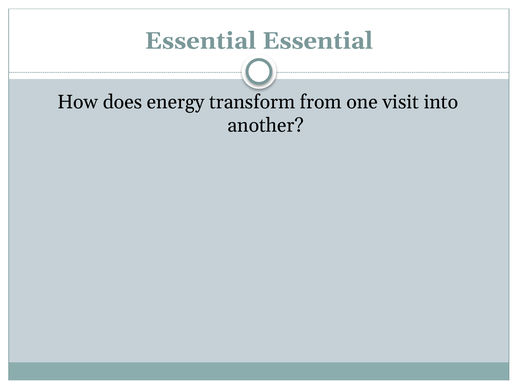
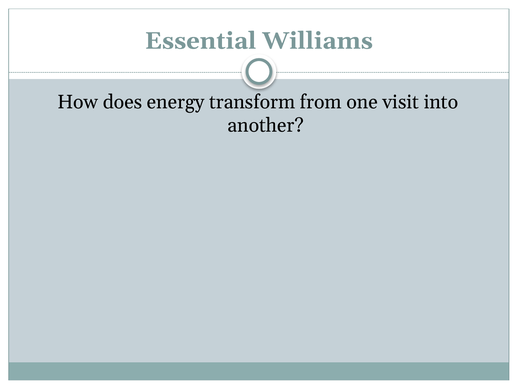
Essential Essential: Essential -> Williams (318, 41)
